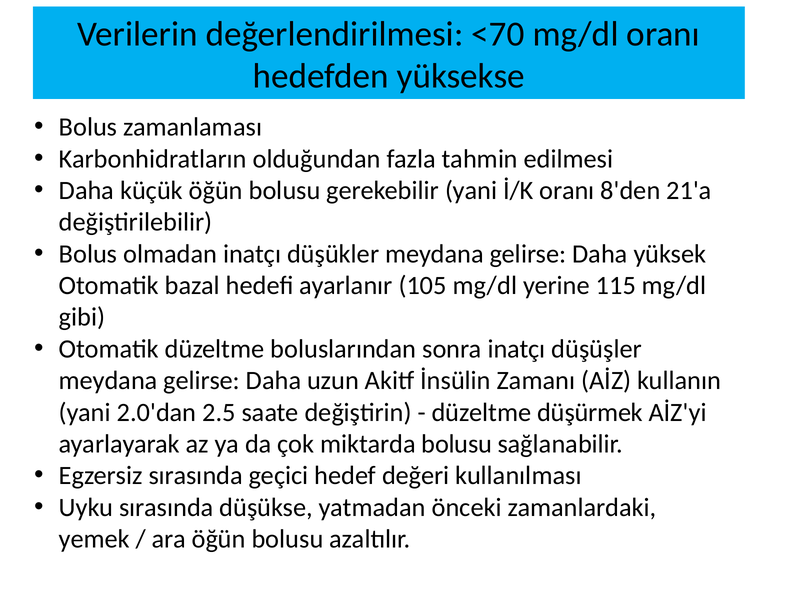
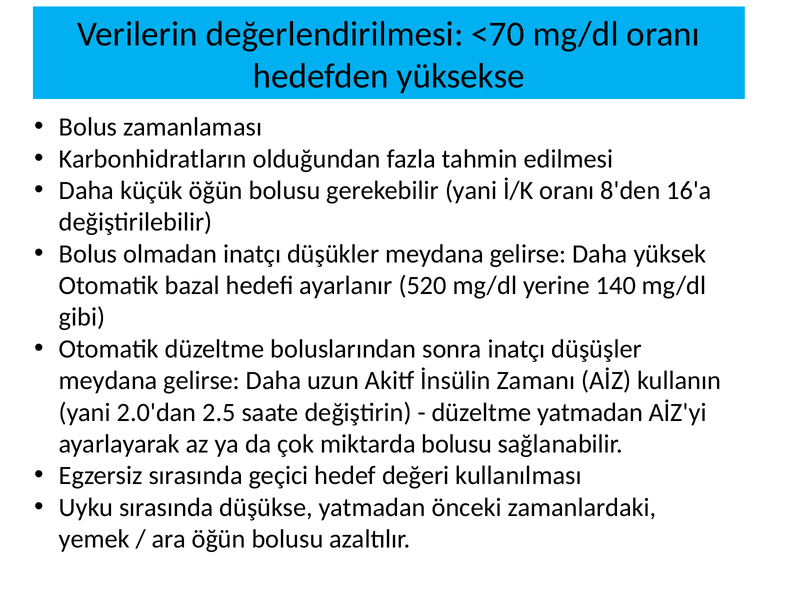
21'a: 21'a -> 16'a (689, 190)
105: 105 -> 520 (423, 285)
115: 115 -> 140 (616, 285)
düzeltme düşürmek: düşürmek -> yatmadan (590, 412)
